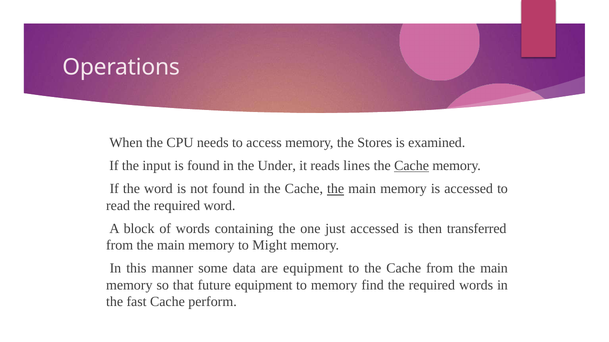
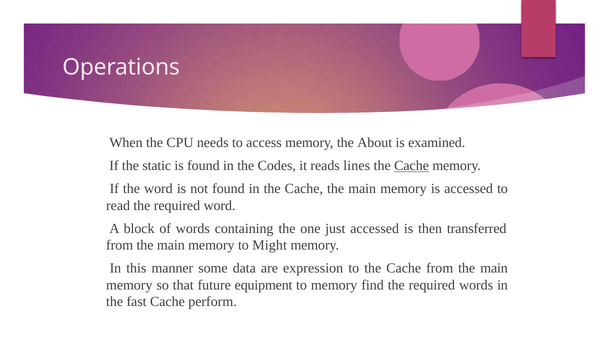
Stores: Stores -> About (375, 143)
input: input -> static (157, 166)
Under: Under -> Codes (277, 166)
the underline: present -> none (336, 189)
are equipment: equipment -> expression (313, 269)
